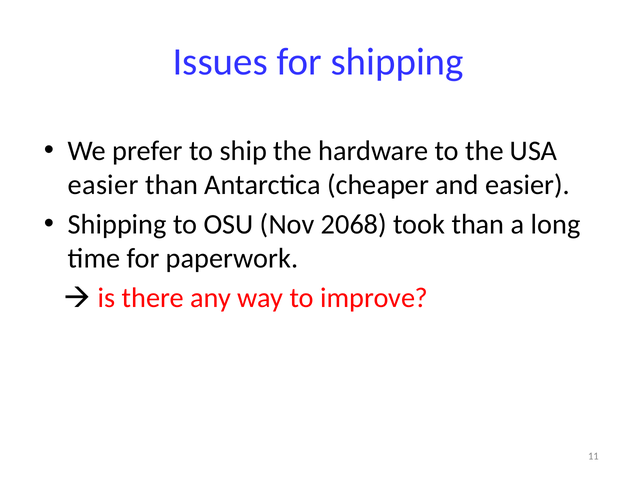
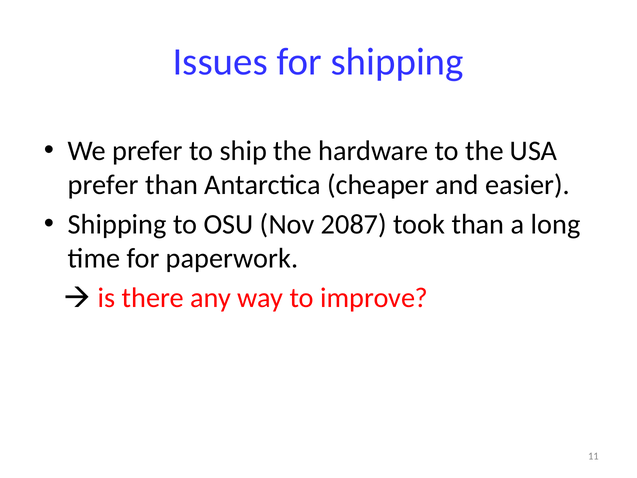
easier: easier -> prefer (103, 185)
2068: 2068 -> 2087 (354, 224)
